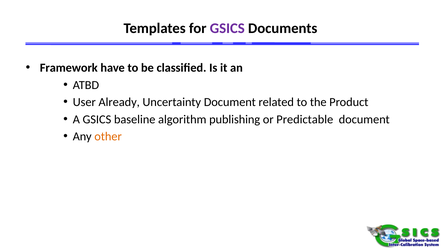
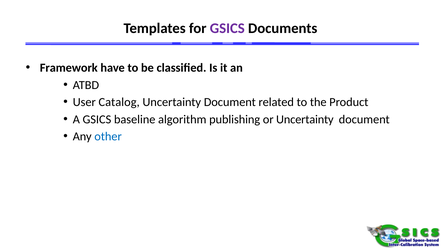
Already: Already -> Catalog (119, 102)
or Predictable: Predictable -> Uncertainty (305, 119)
other colour: orange -> blue (108, 137)
